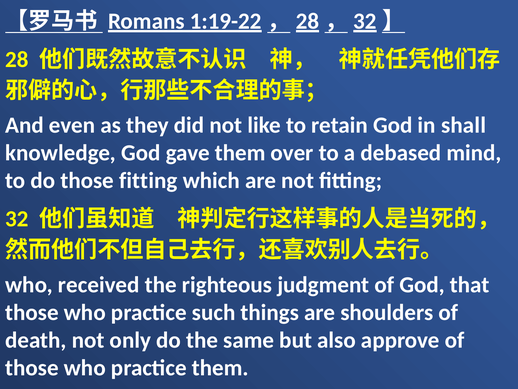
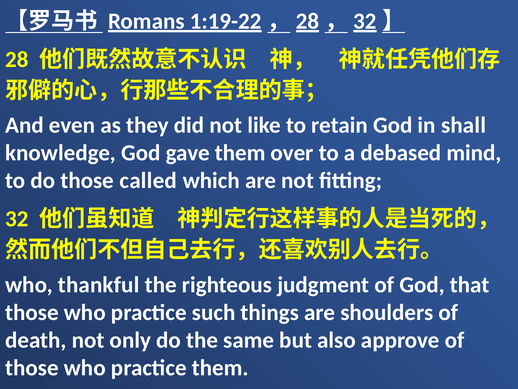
those fitting: fitting -> called (148, 180)
received: received -> thankful (99, 284)
